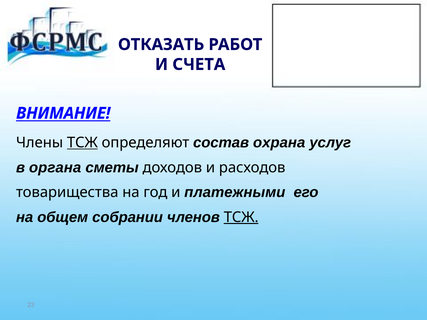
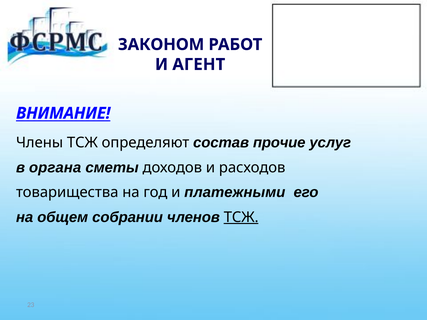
ОТКАЗАТЬ: ОТКАЗАТЬ -> ЗАКОНОМ (161, 45)
СЧЕТА: СЧЕТА -> АГЕНТ (199, 65)
ТСЖ underline: present -> none (82, 143)
охрана: охрана -> прочие (279, 143)
